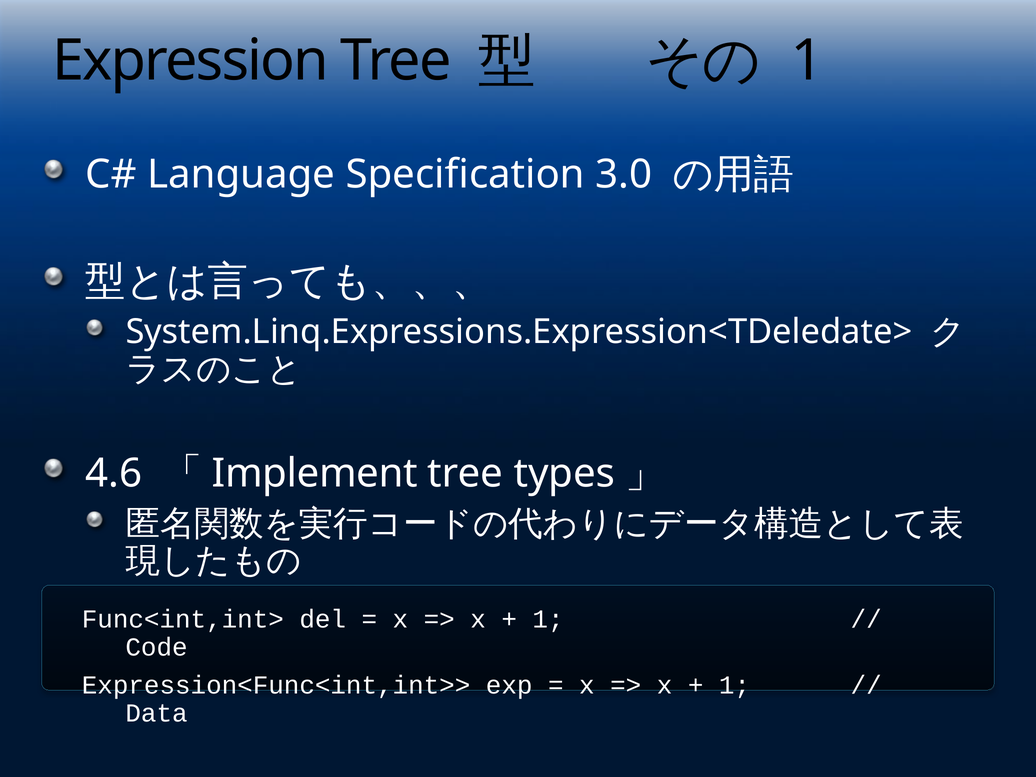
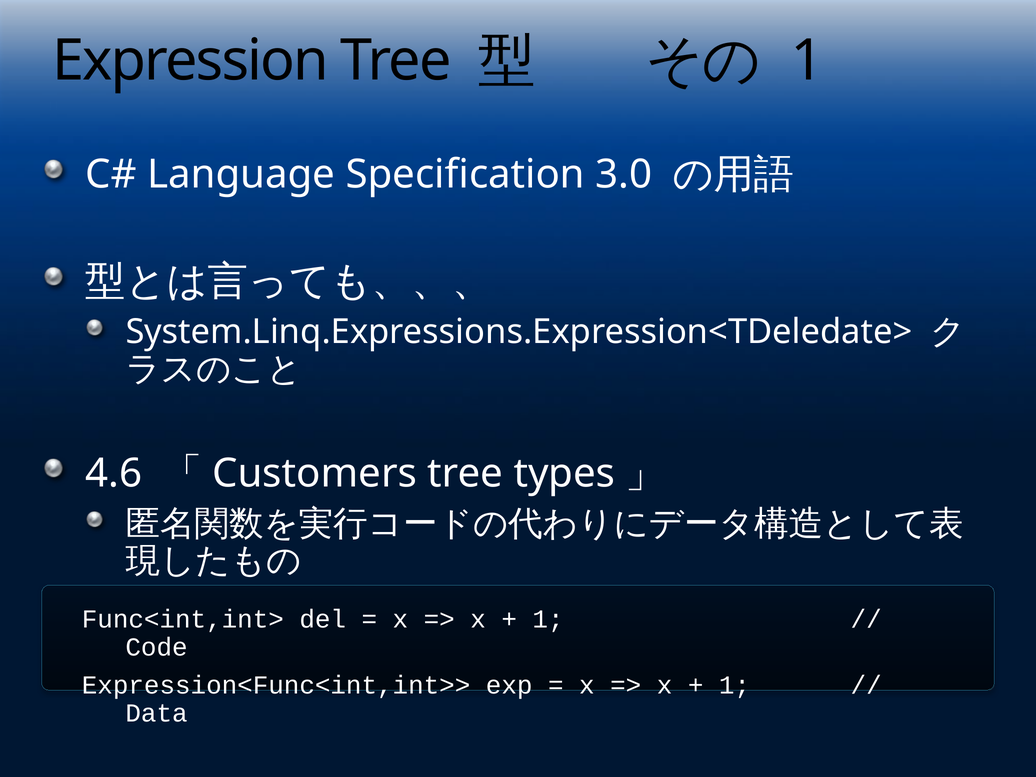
Implement: Implement -> Customers (315, 473)
